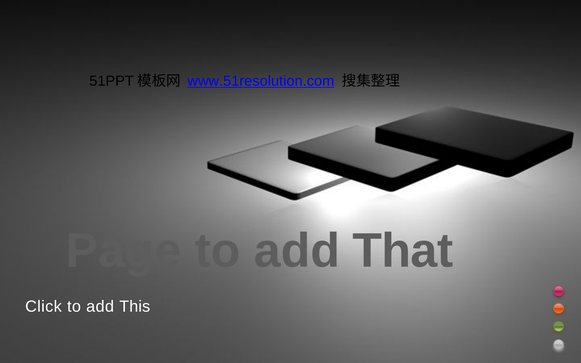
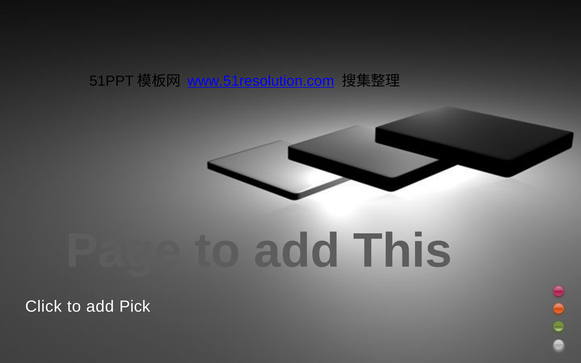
That: That -> This (403, 251)
This: This -> Pick (135, 307)
